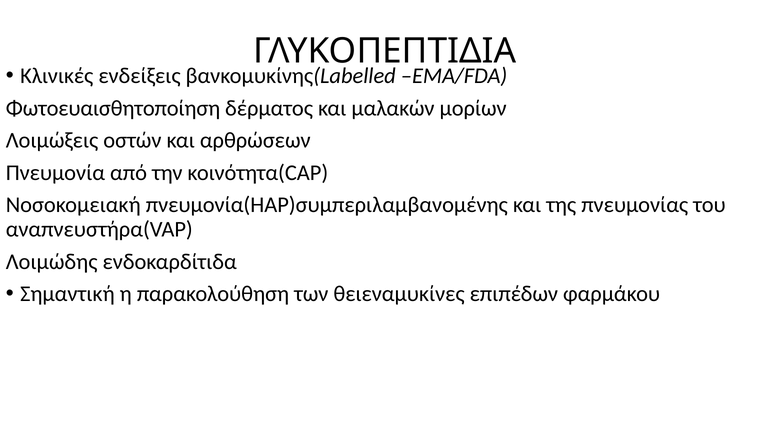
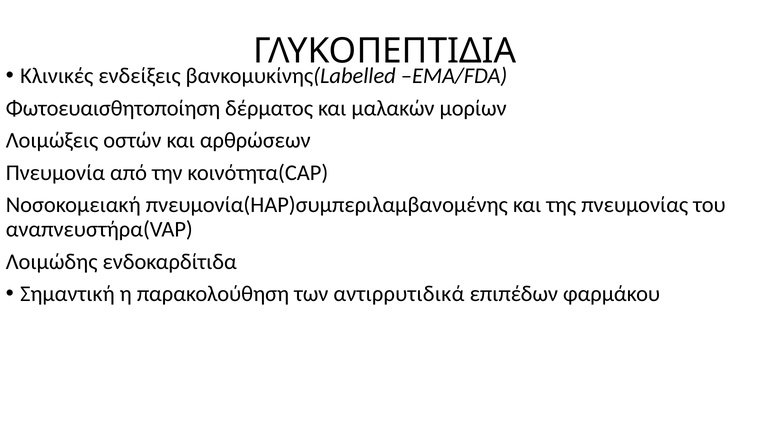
θειεναμυκίνες: θειεναμυκίνες -> αντιρρυτιδικά (399, 294)
